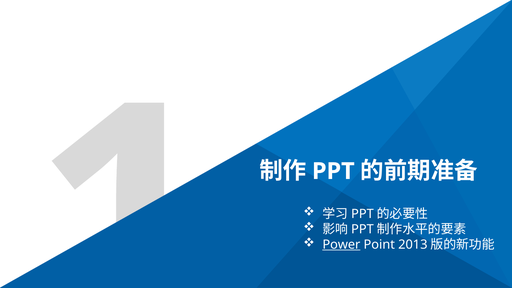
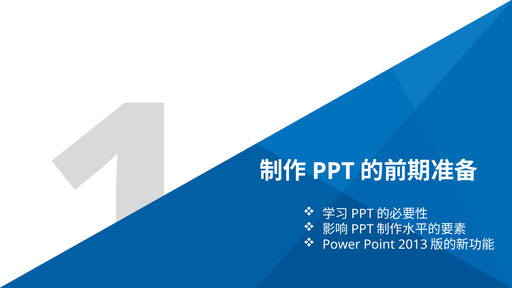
Power underline: present -> none (341, 245)
